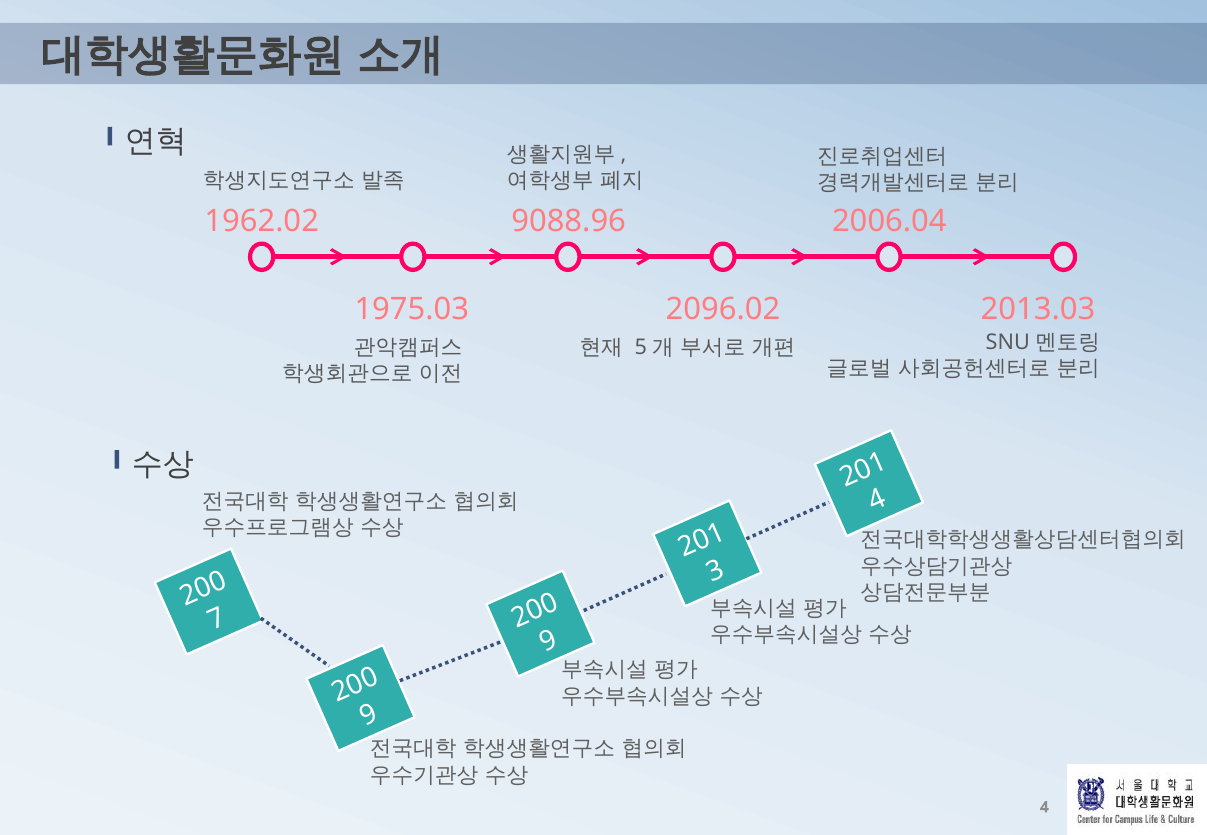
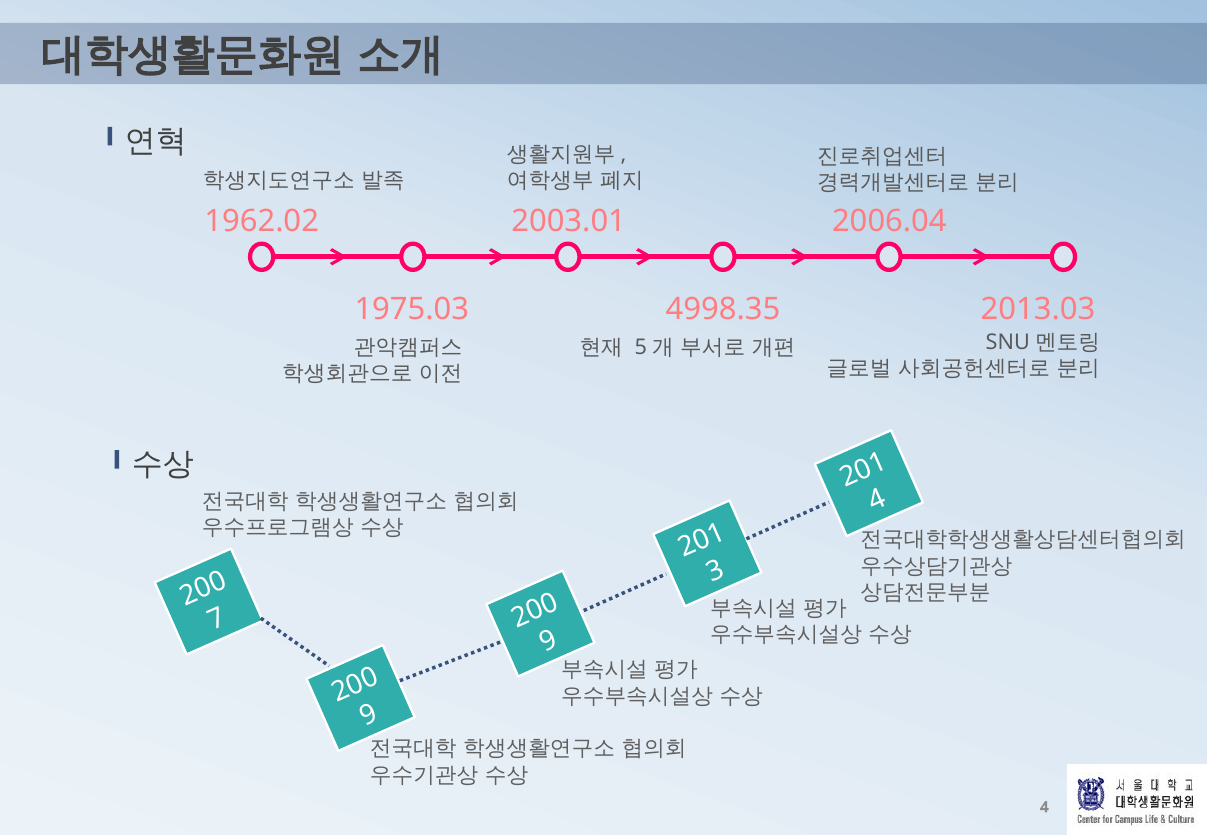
9088.96: 9088.96 -> 2003.01 (569, 221)
2096.02: 2096.02 -> 4998.35 (723, 309)
